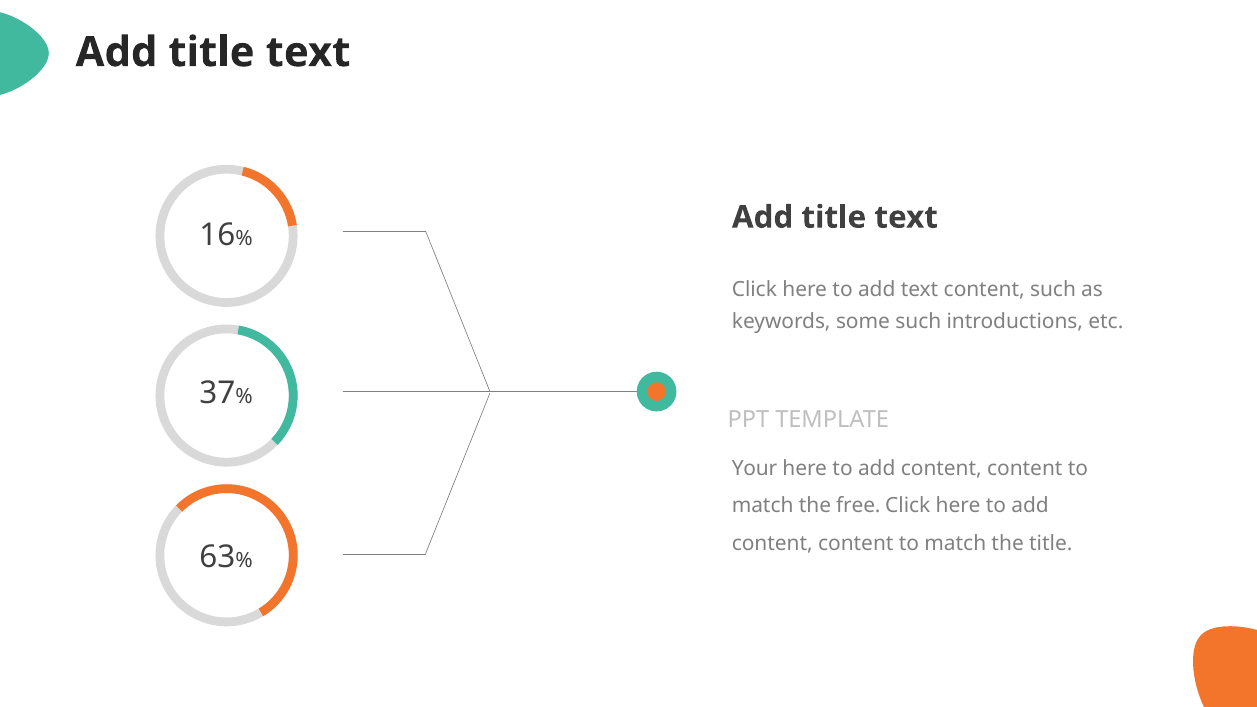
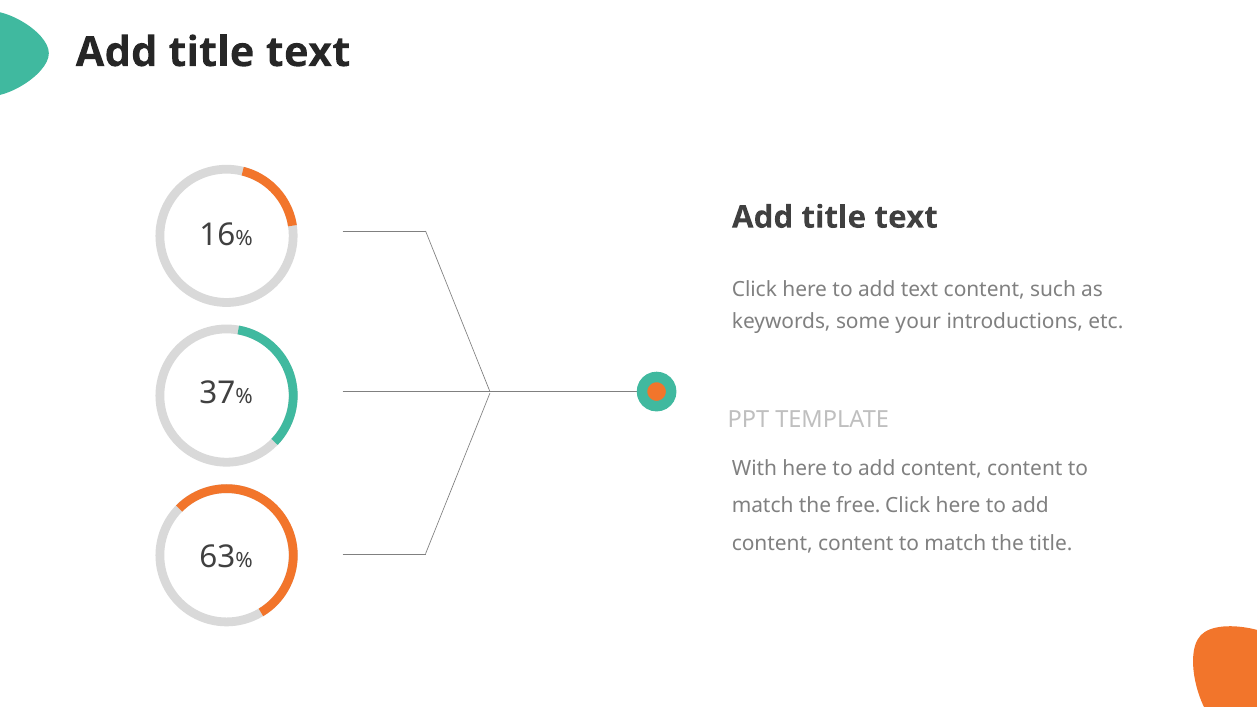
some such: such -> your (918, 322)
Your: Your -> With (754, 468)
